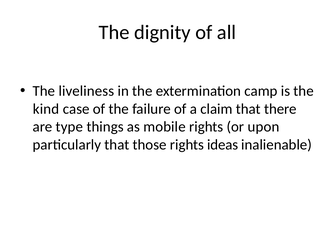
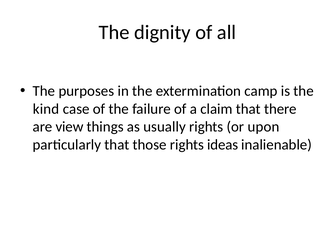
liveliness: liveliness -> purposes (86, 91)
type: type -> view (69, 127)
mobile: mobile -> usually (165, 127)
